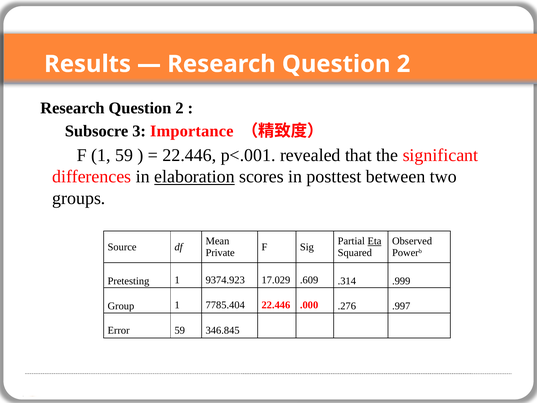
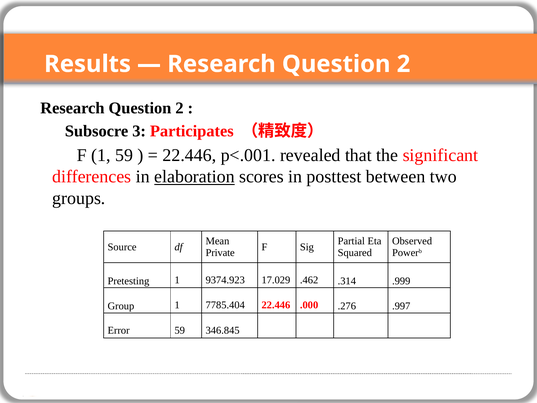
Importance: Importance -> Participates (192, 131)
Eta underline: present -> none (375, 241)
.609: .609 -> .462 (309, 280)
